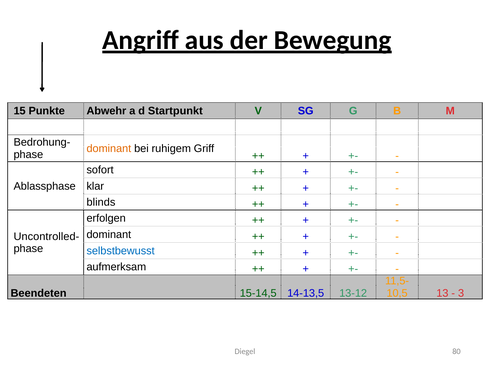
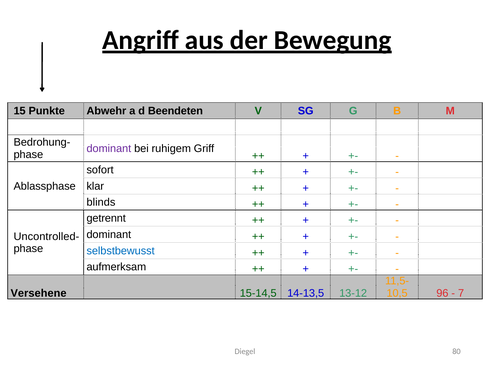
Startpunkt: Startpunkt -> Beendeten (175, 111)
dominant colour: orange -> purple (109, 148)
erfolgen: erfolgen -> getrennt (106, 218)
Beendeten: Beendeten -> Versehene (39, 293)
13: 13 -> 96 (442, 293)
3: 3 -> 7 (461, 293)
